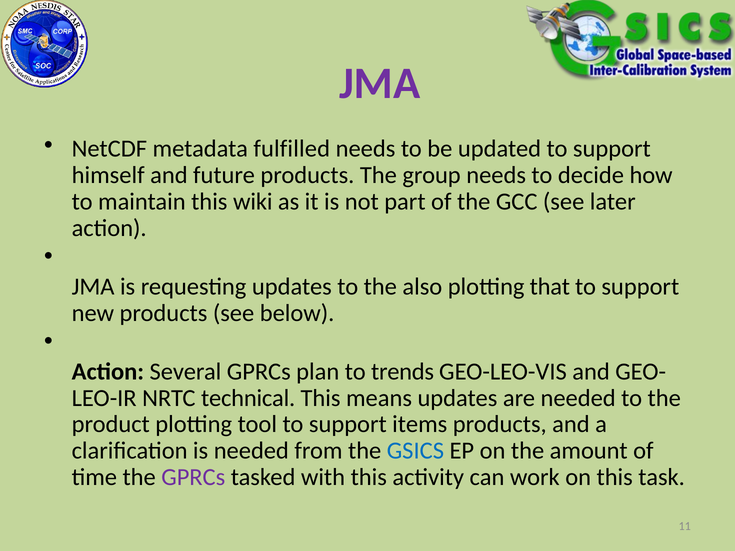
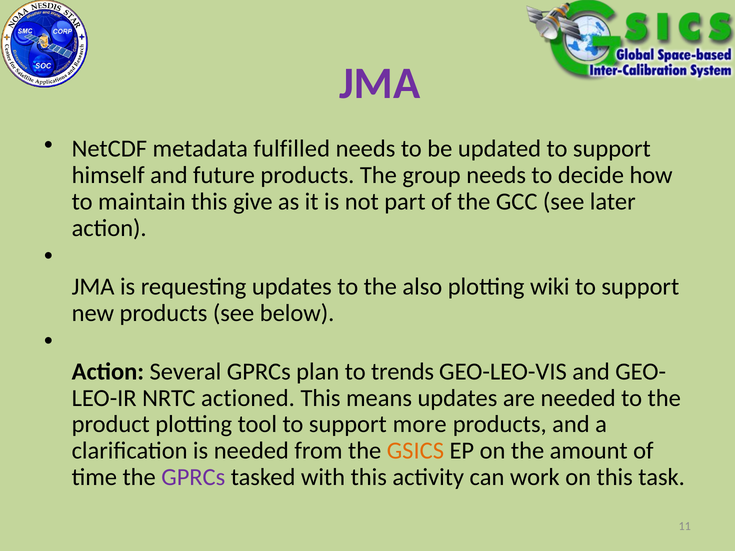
wiki: wiki -> give (253, 202)
that: that -> wiki (550, 287)
technical: technical -> actioned (248, 398)
items: items -> more (420, 425)
GSICS colour: blue -> orange (415, 451)
